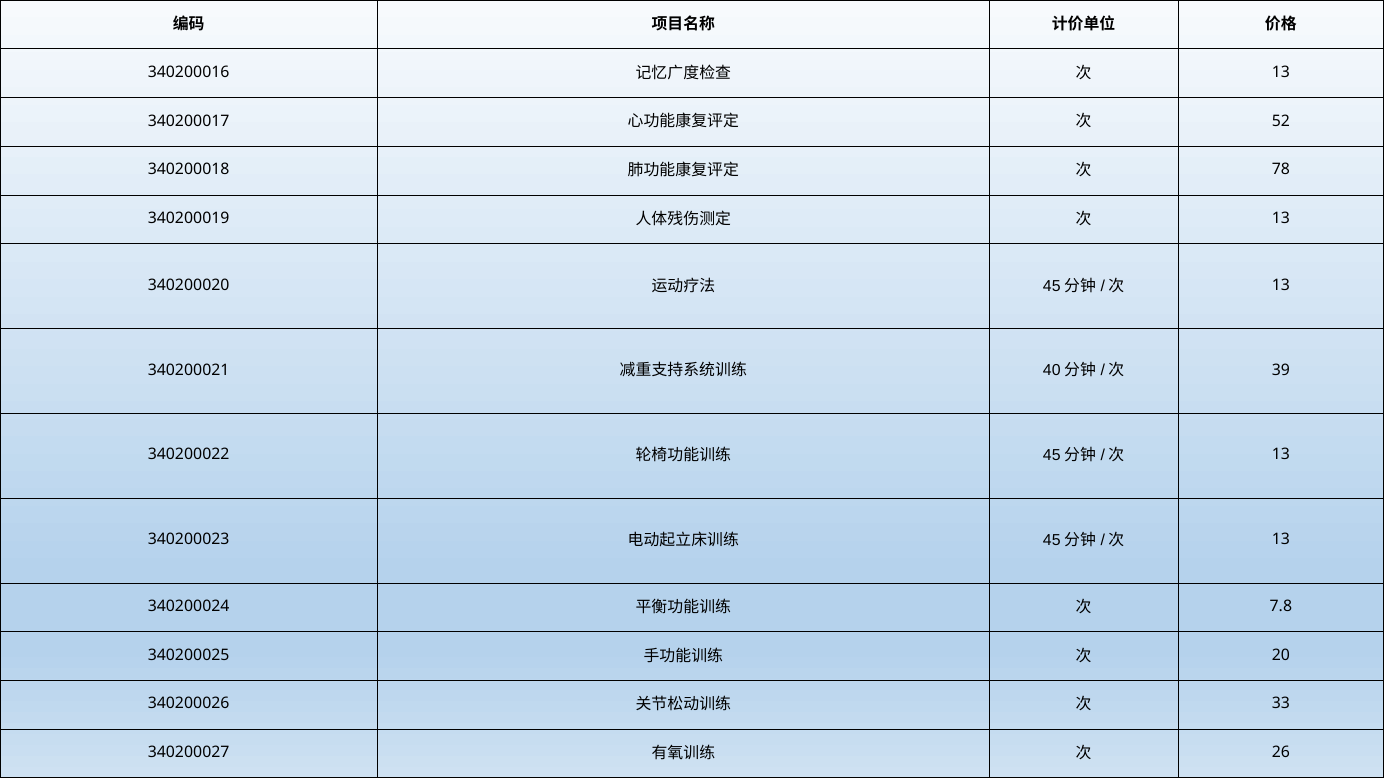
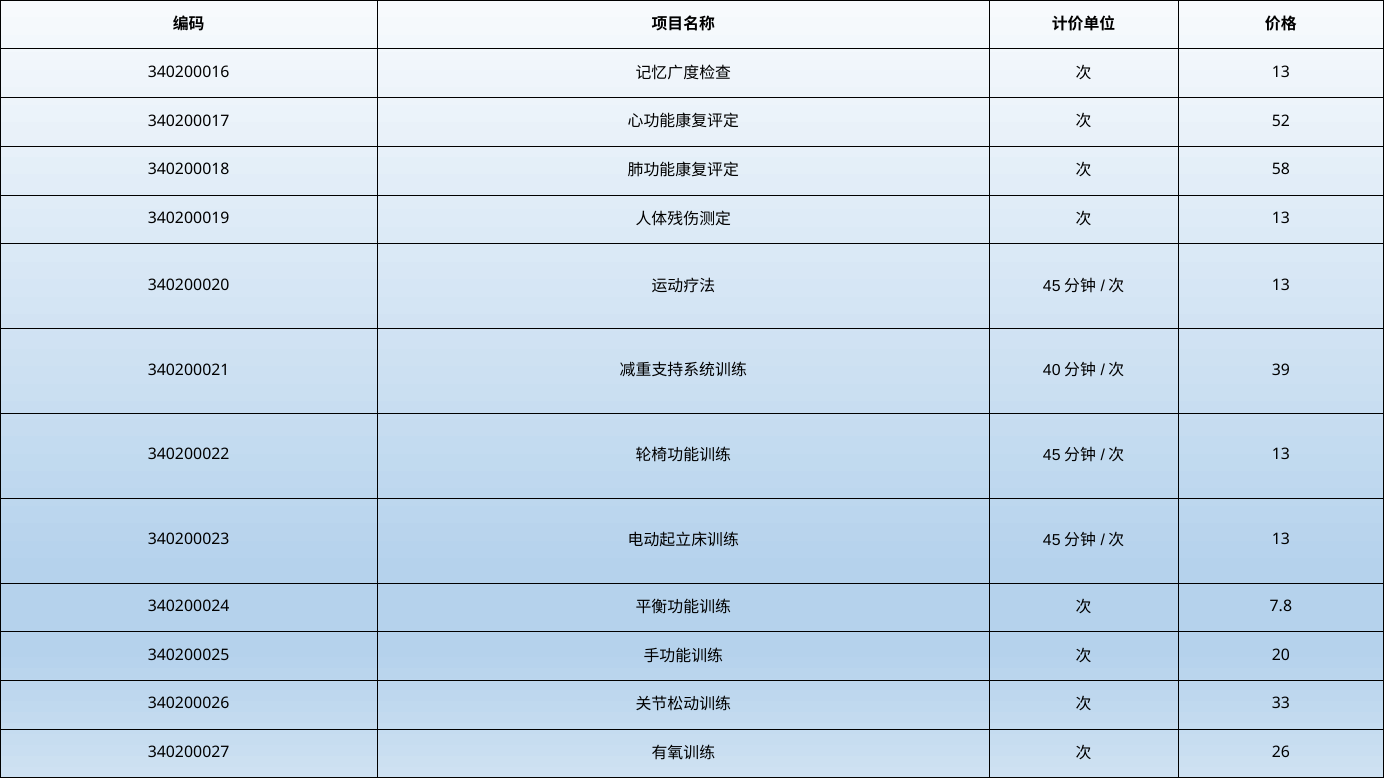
78: 78 -> 58 (1281, 170)
